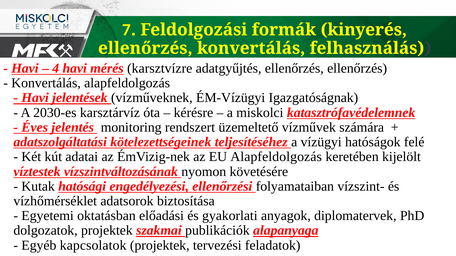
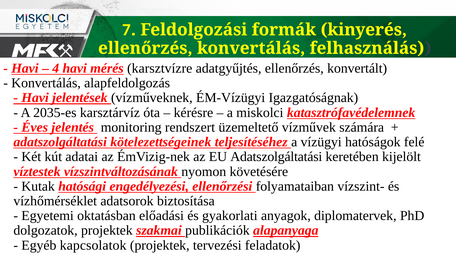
ellenőrzés: ellenőrzés -> konvertált (357, 68)
2030-es: 2030-es -> 2035-es (55, 113)
EU Alapfeldolgozás: Alapfeldolgozás -> Adatszolgáltatási (276, 157)
